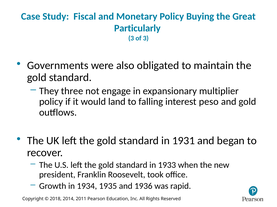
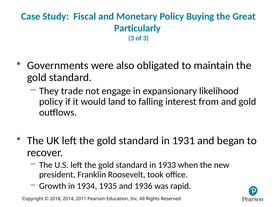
three: three -> trade (72, 91)
multiplier: multiplier -> likelihood (219, 91)
peso: peso -> from (209, 102)
